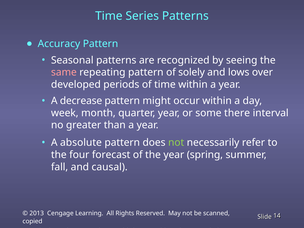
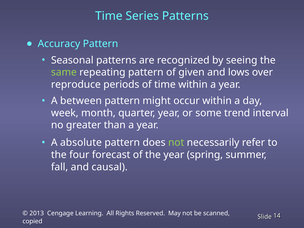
same colour: pink -> light green (64, 72)
solely: solely -> given (191, 72)
developed: developed -> reproduce (76, 85)
decrease: decrease -> between (81, 101)
there: there -> trend (237, 113)
